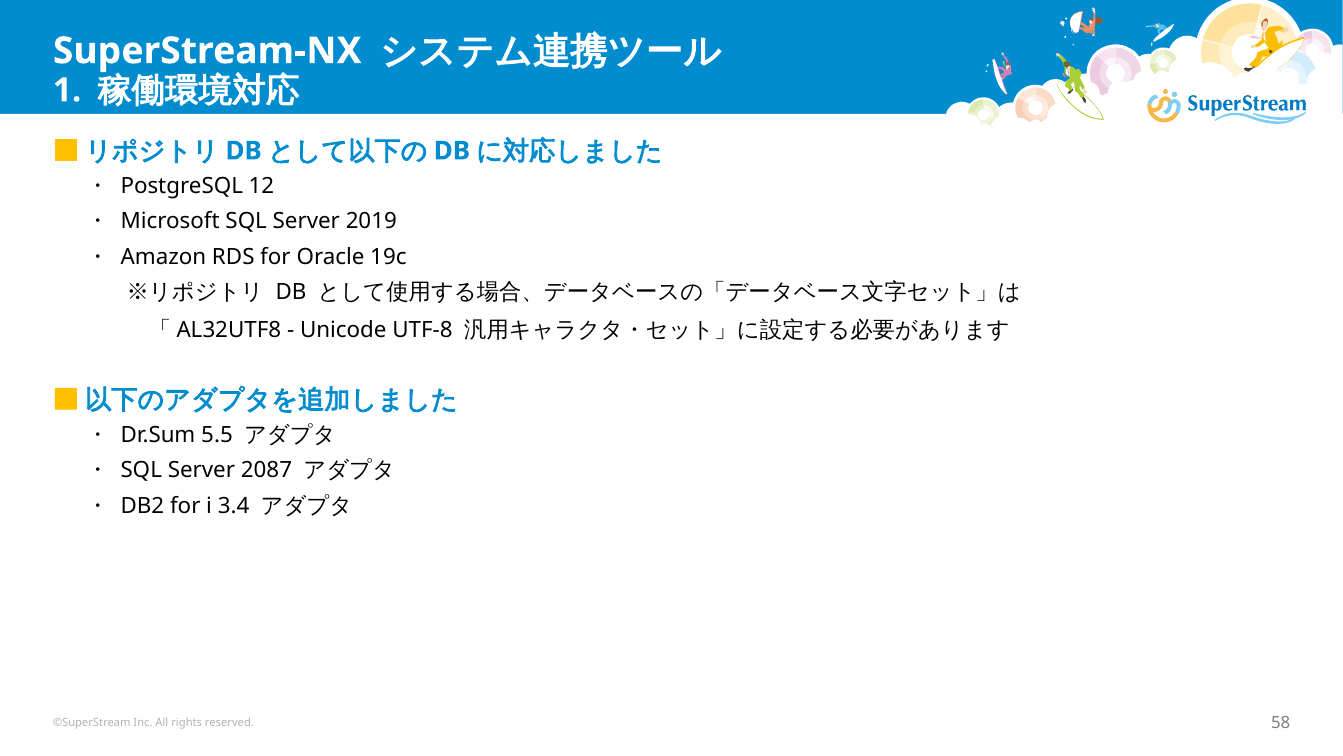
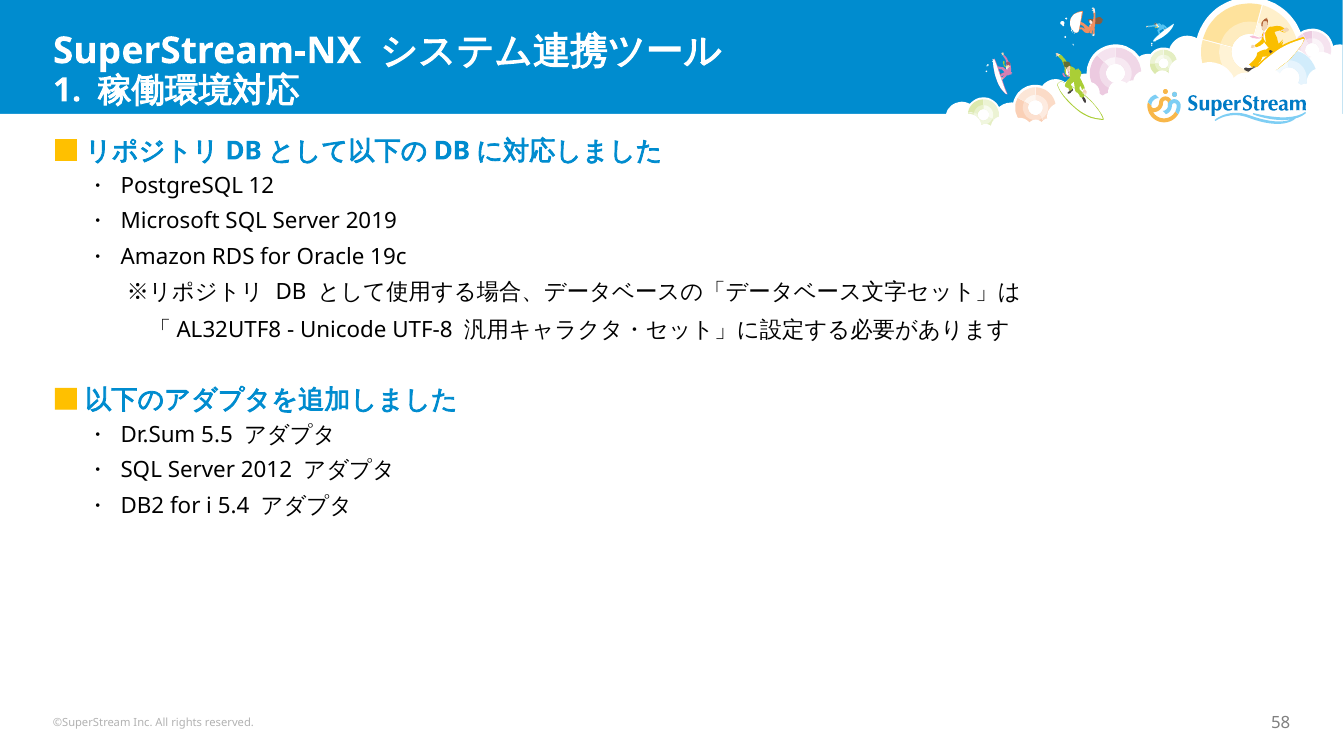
2087: 2087 -> 2012 (266, 470)
3.4: 3.4 -> 5.4 (234, 505)
